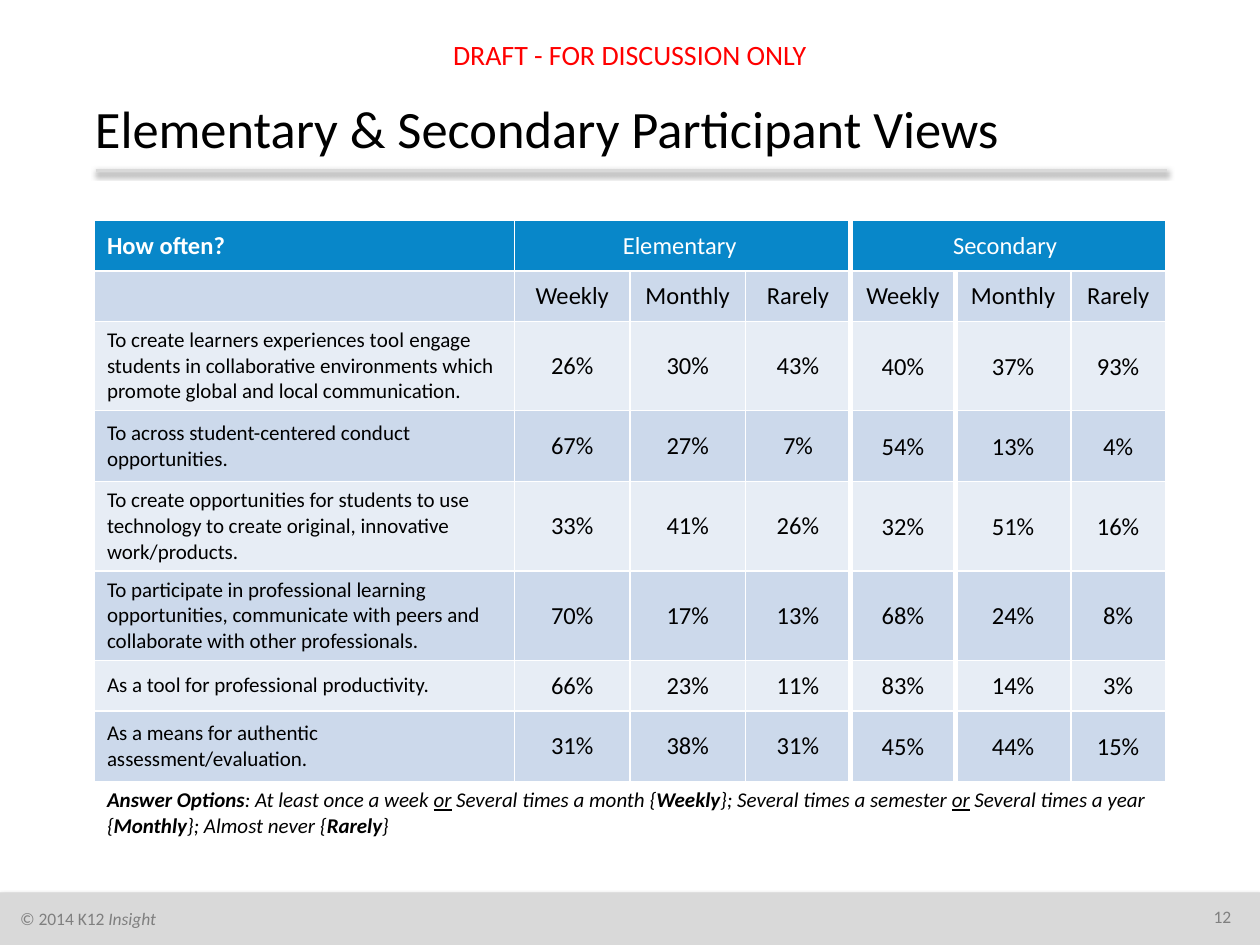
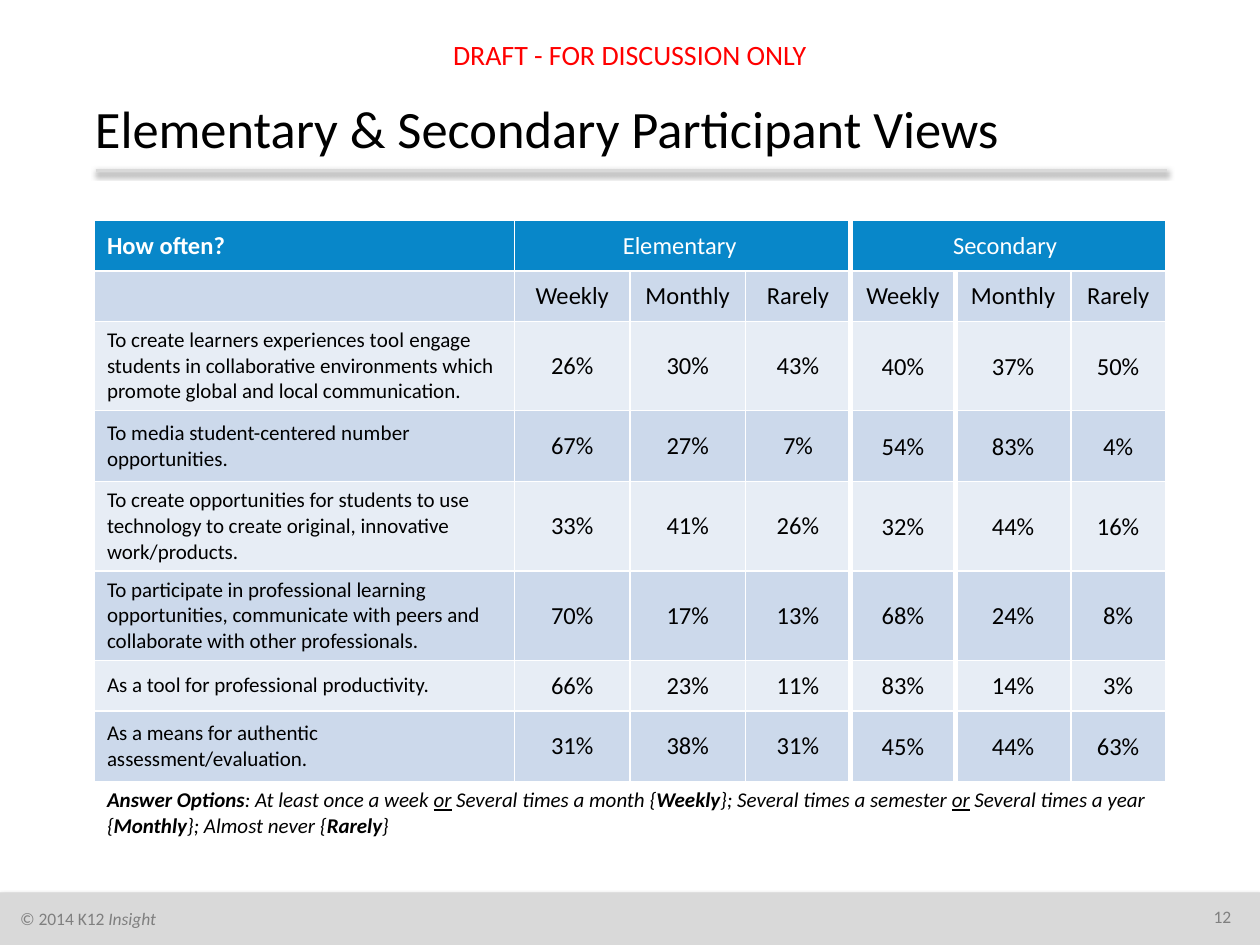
93%: 93% -> 50% (1118, 367)
across: across -> media (158, 434)
conduct: conduct -> number (375, 434)
54% 13%: 13% -> 83% (1013, 447)
32% 51%: 51% -> 44% (1013, 527)
15%: 15% -> 63% (1118, 747)
